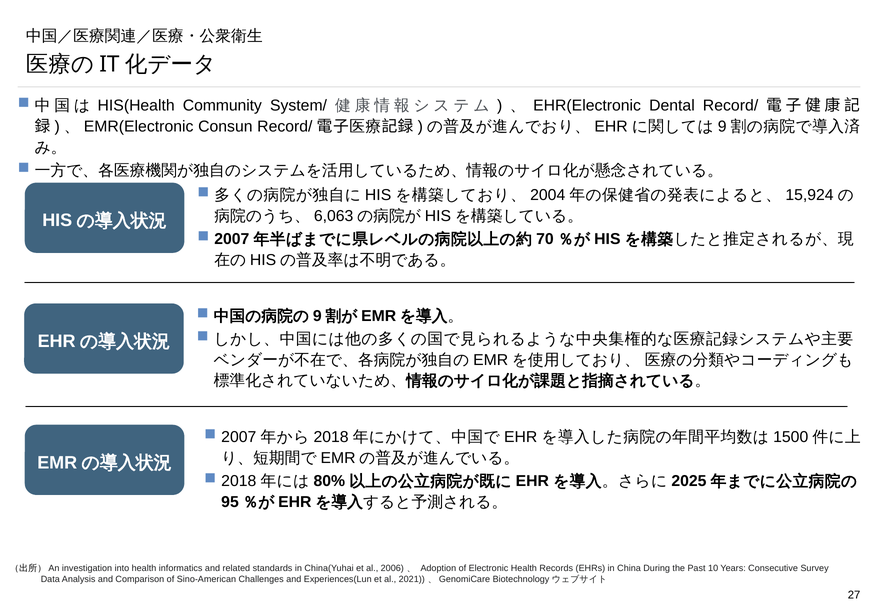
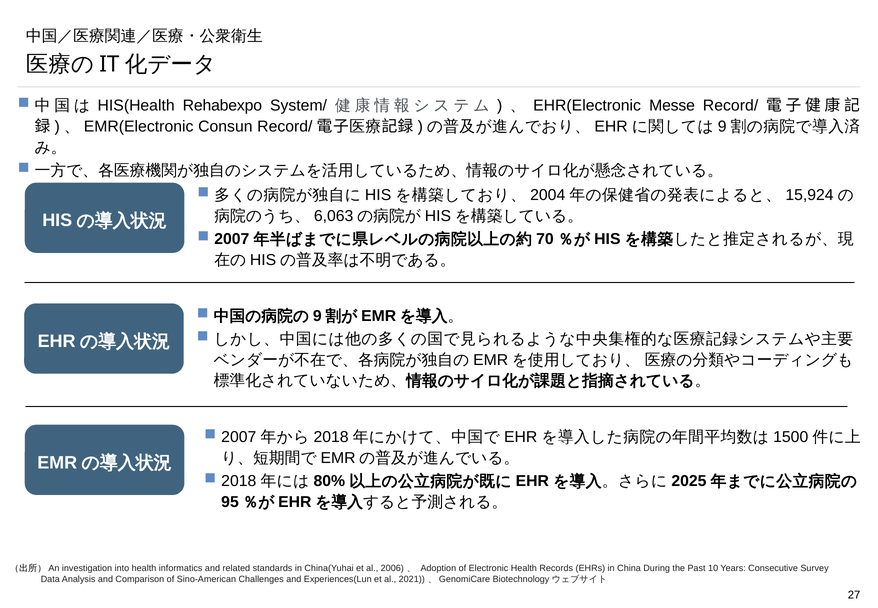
Community: Community -> Rehabexpo (222, 106)
Dental: Dental -> Messe (672, 106)
